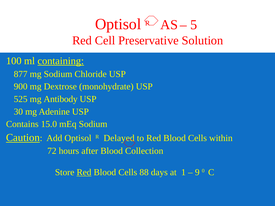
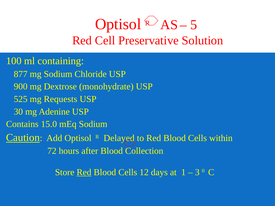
containing underline: present -> none (61, 61)
Antibody: Antibody -> Requests (61, 99)
88: 88 -> 12 (144, 172)
9: 9 -> 3 (197, 172)
